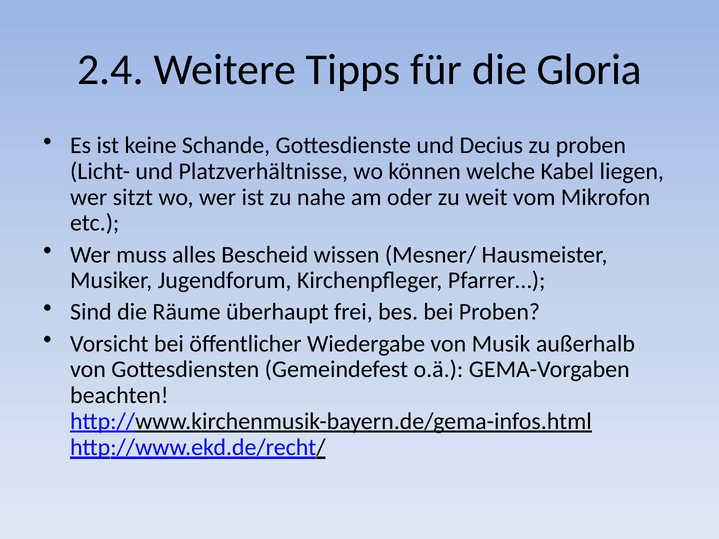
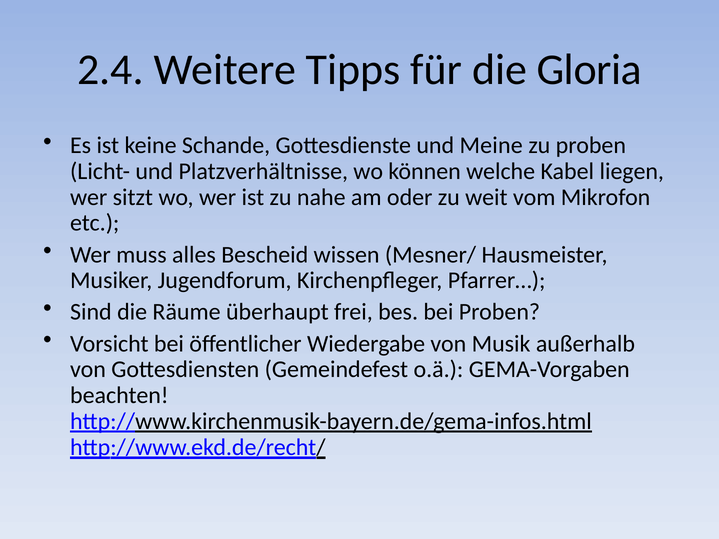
Decius: Decius -> Meine (491, 145)
